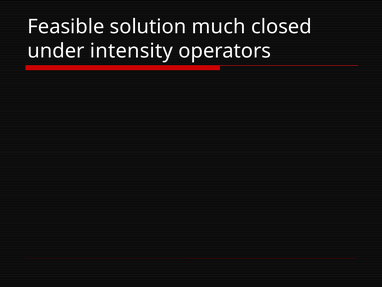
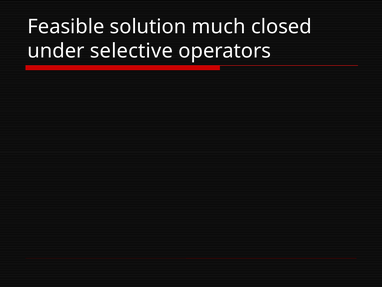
intensity: intensity -> selective (131, 51)
